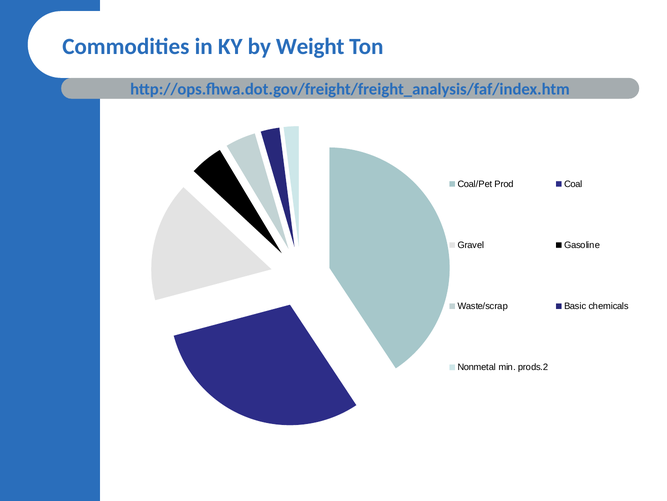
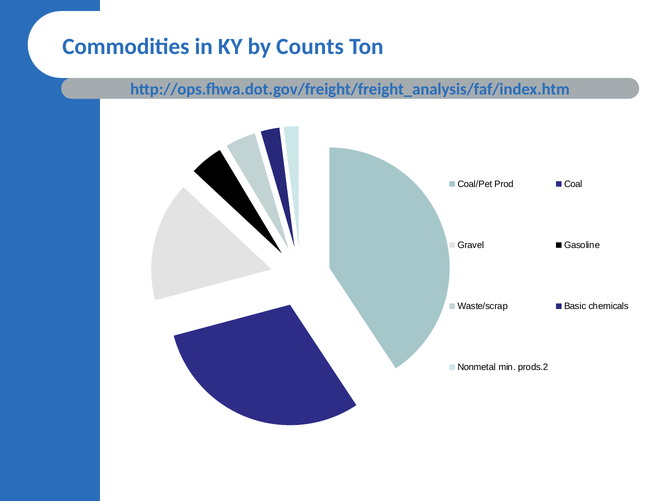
Weight: Weight -> Counts (310, 47)
